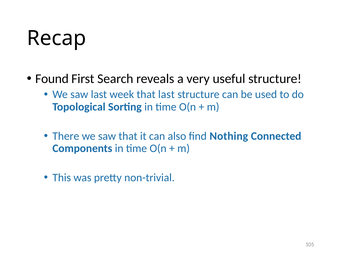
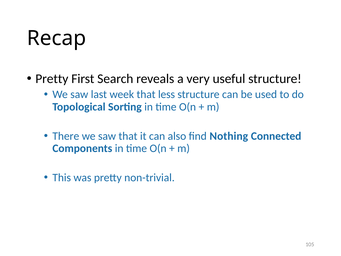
Found: Found -> Pretty (52, 79)
that last: last -> less (167, 94)
